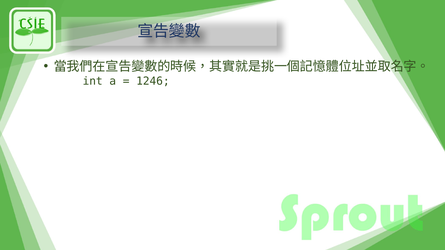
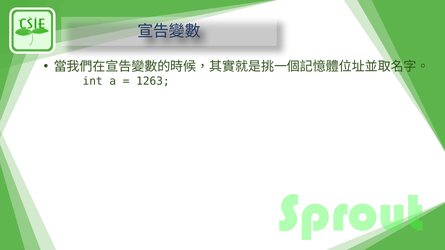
1246: 1246 -> 1263 (153, 81)
